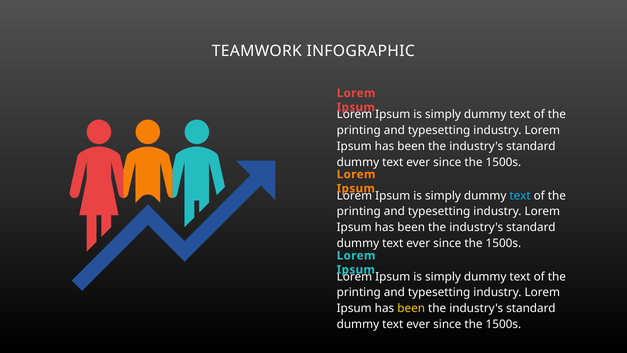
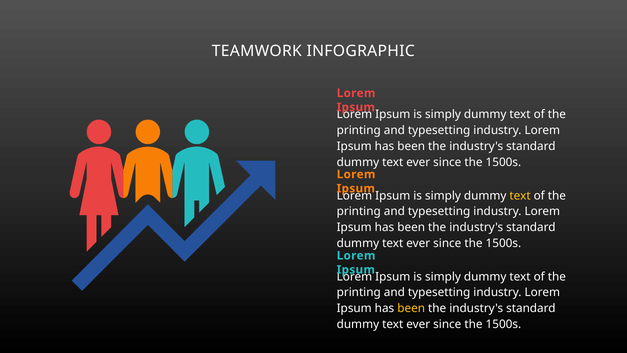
text colour: light blue -> yellow (520, 195)
